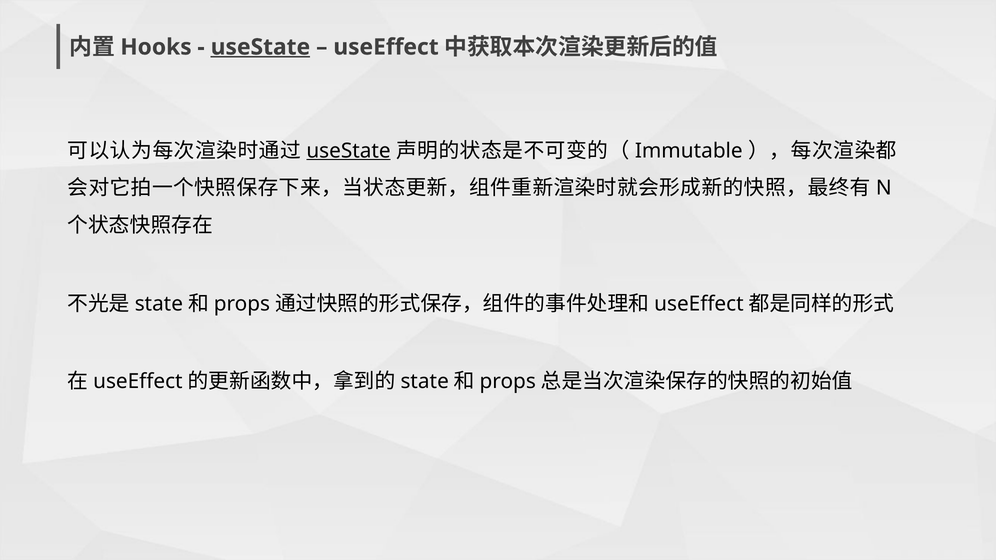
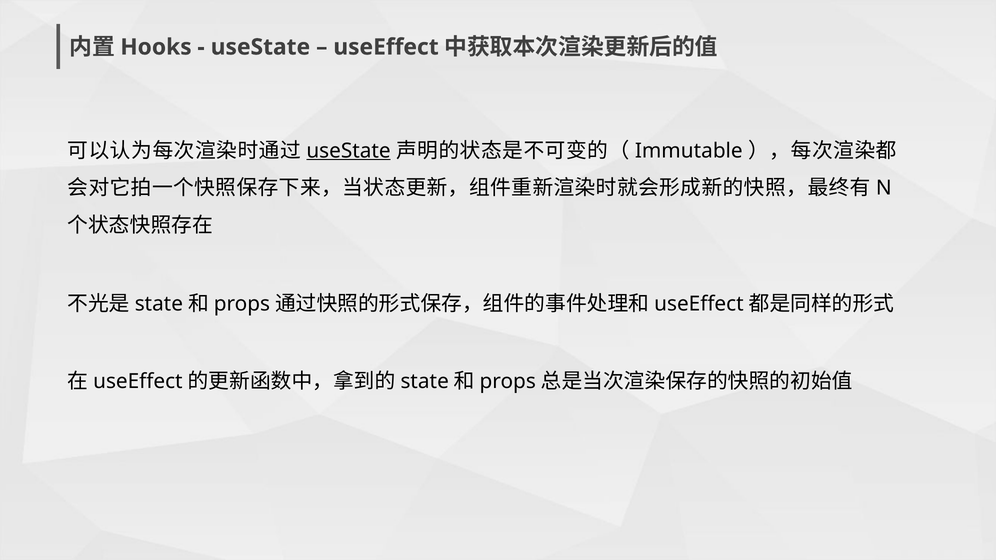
useState underline: present -> none (260, 47)
